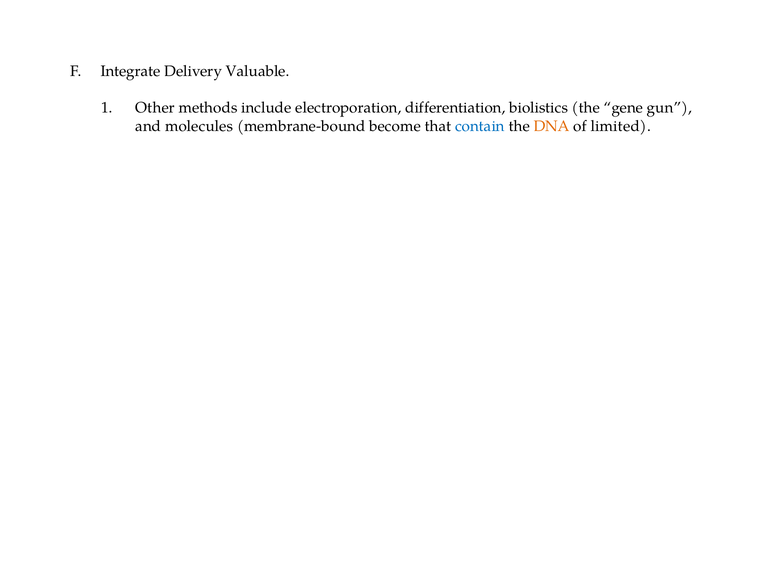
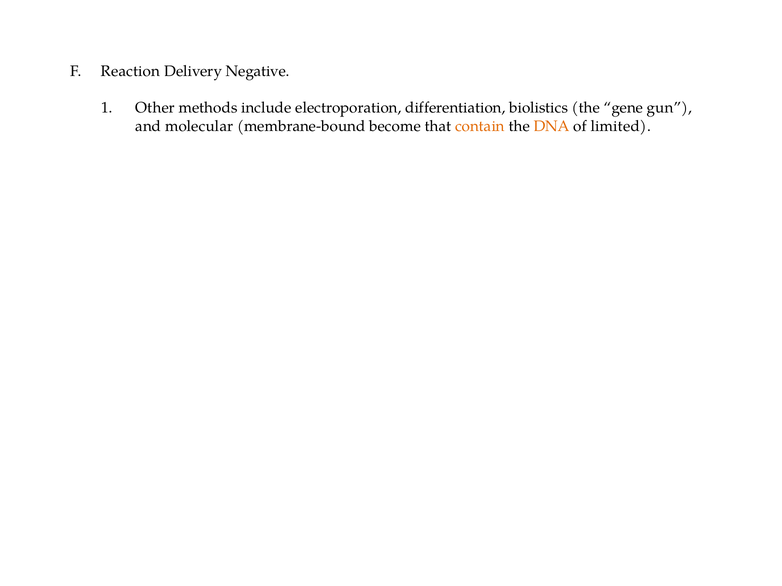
Integrate: Integrate -> Reaction (130, 71)
Valuable: Valuable -> Negative (258, 71)
molecules: molecules -> molecular (199, 126)
contain colour: blue -> orange (480, 126)
